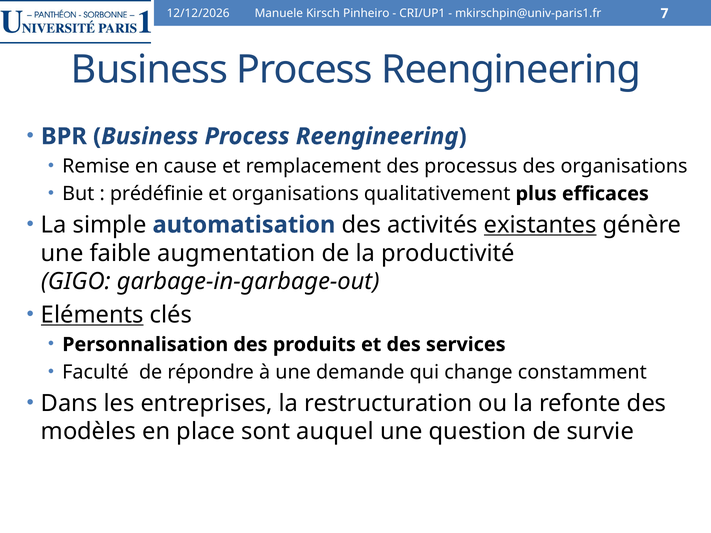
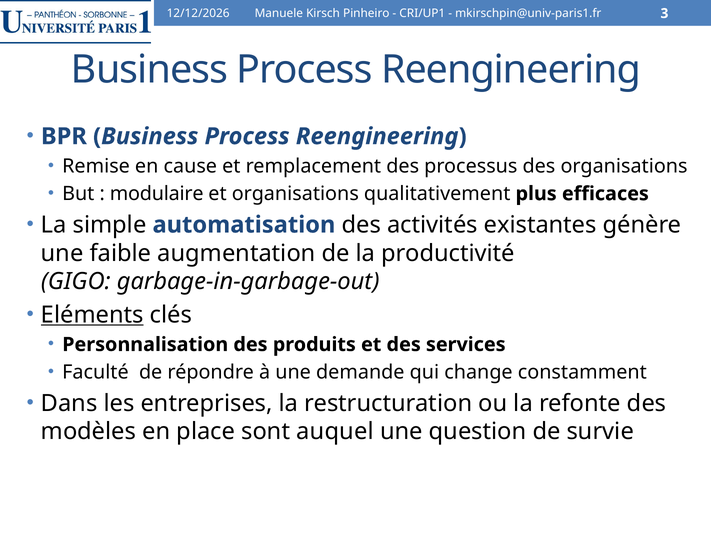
7: 7 -> 3 (664, 13)
prédéfinie: prédéfinie -> modulaire (157, 194)
existantes underline: present -> none (540, 225)
